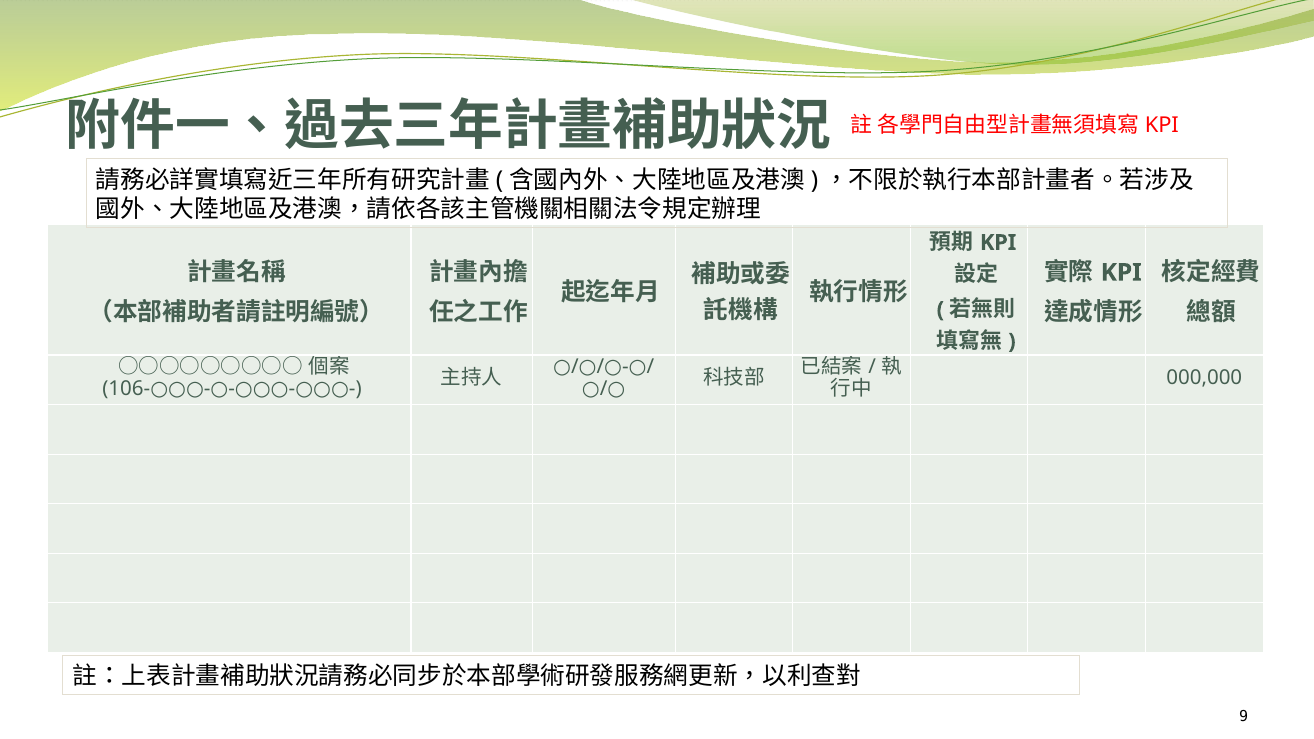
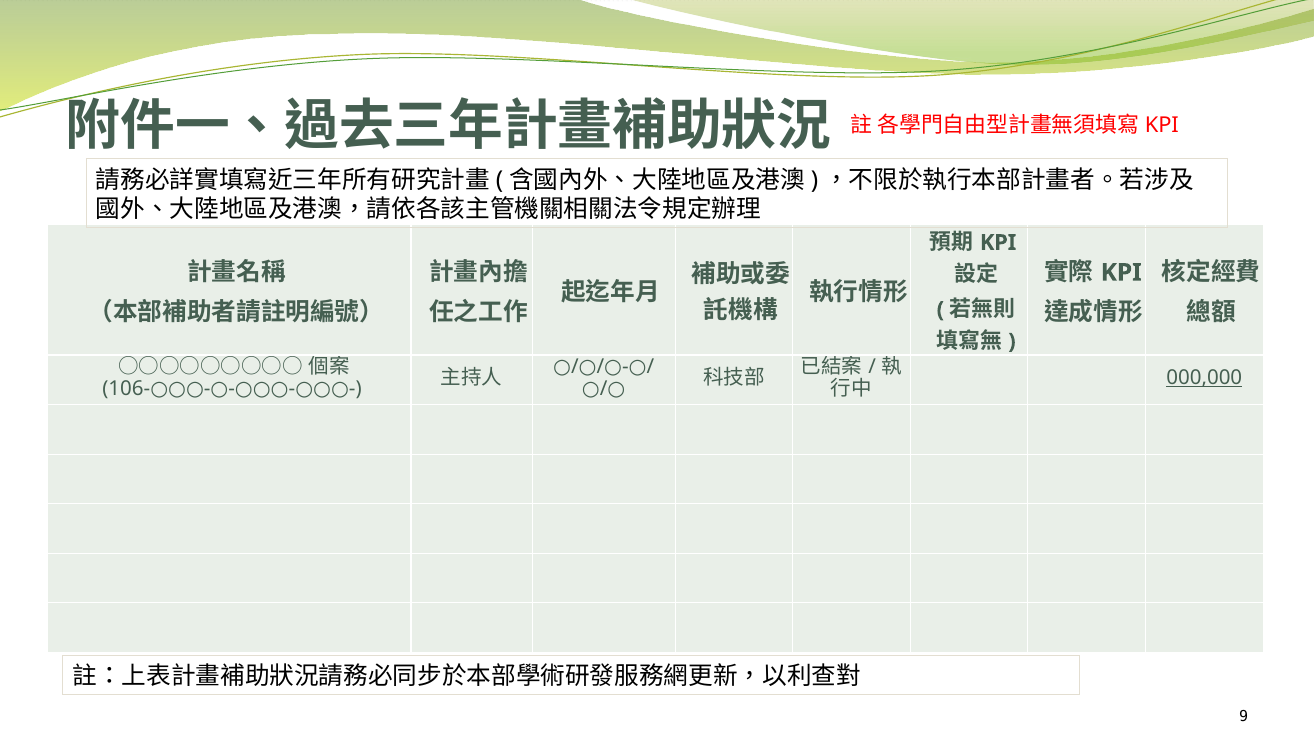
000,000 underline: none -> present (1204, 378)
